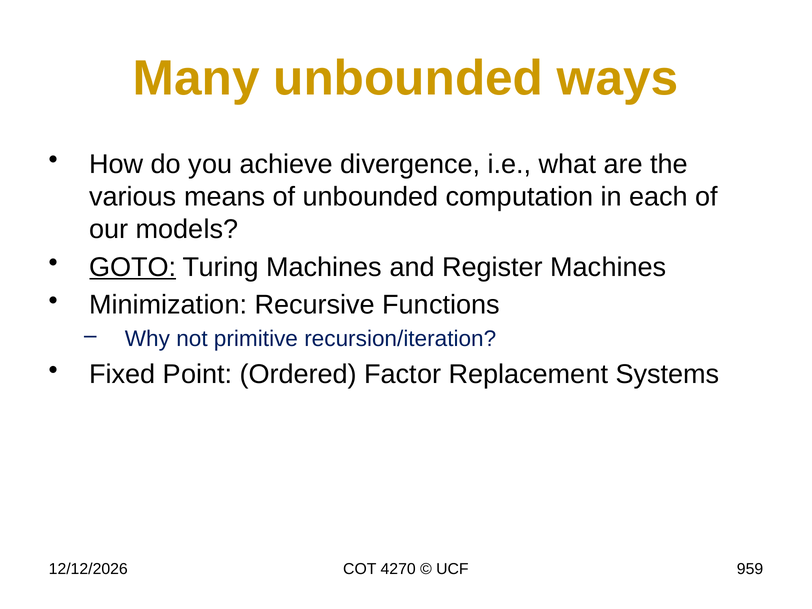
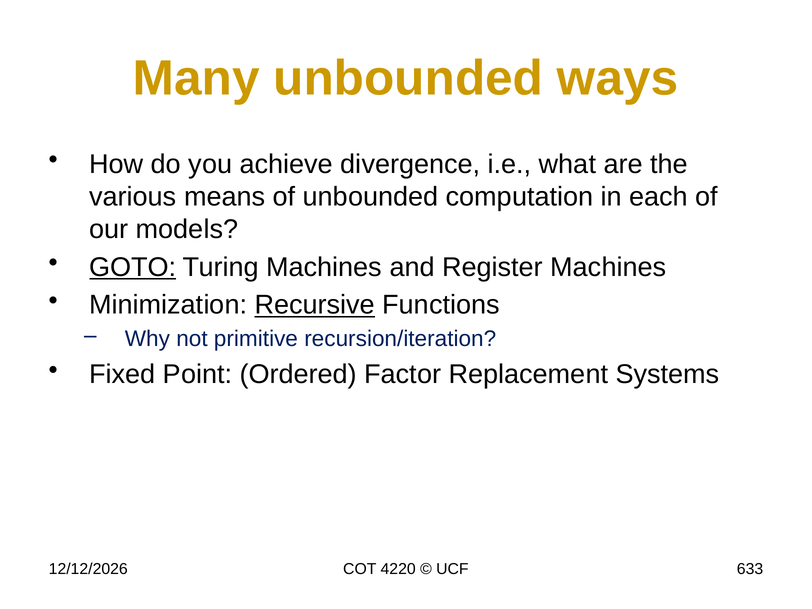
Recursive underline: none -> present (315, 305)
4270: 4270 -> 4220 (398, 569)
959: 959 -> 633 (750, 569)
